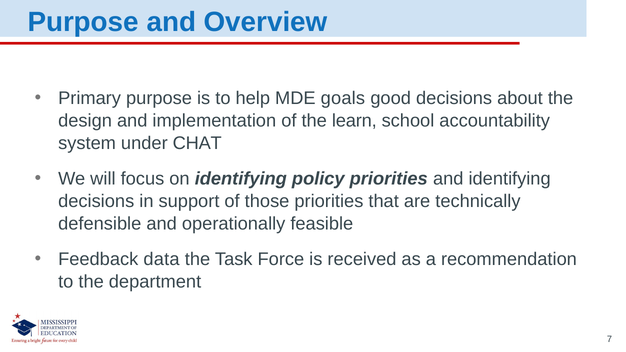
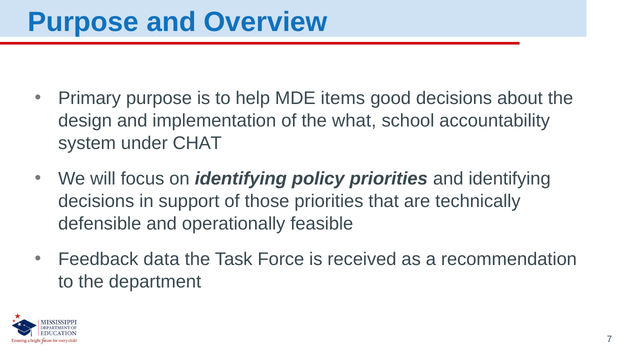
goals: goals -> items (343, 98)
learn: learn -> what (354, 121)
